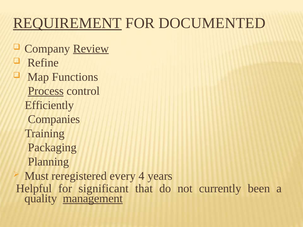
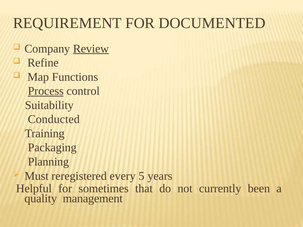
REQUIREMENT underline: present -> none (67, 23)
Efficiently: Efficiently -> Suitability (49, 105)
Companies: Companies -> Conducted (54, 119)
4: 4 -> 5 (141, 176)
significant: significant -> sometimes (104, 189)
management underline: present -> none (93, 199)
